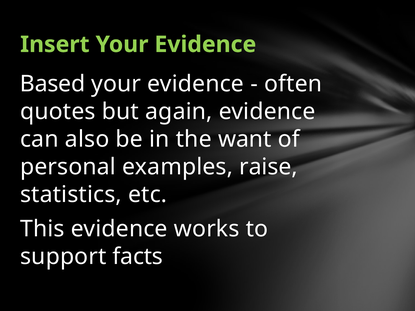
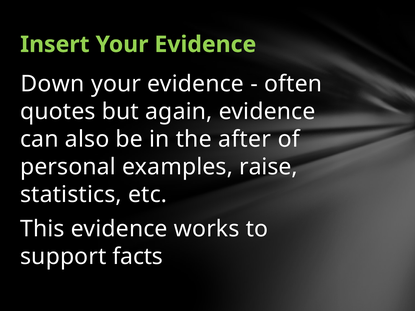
Based: Based -> Down (52, 84)
want: want -> after (245, 139)
